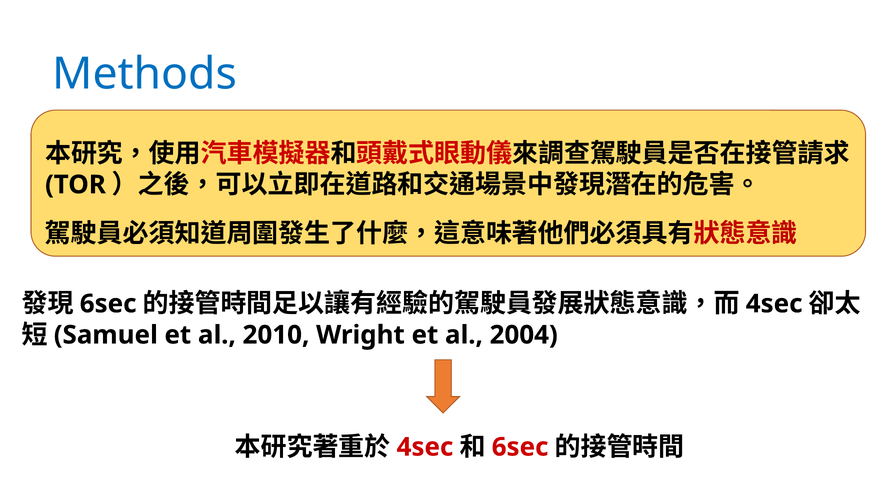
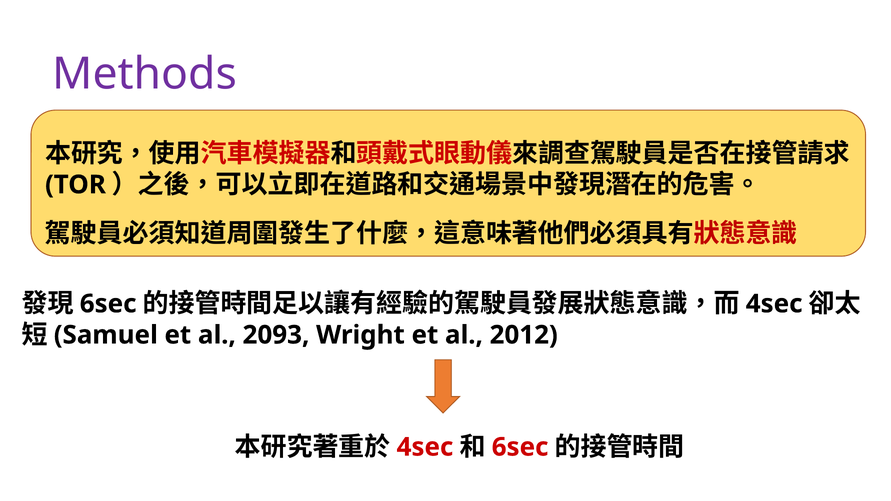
Methods colour: blue -> purple (145, 74)
2010: 2010 -> 2093 (276, 335)
2004: 2004 -> 2012 (524, 335)
